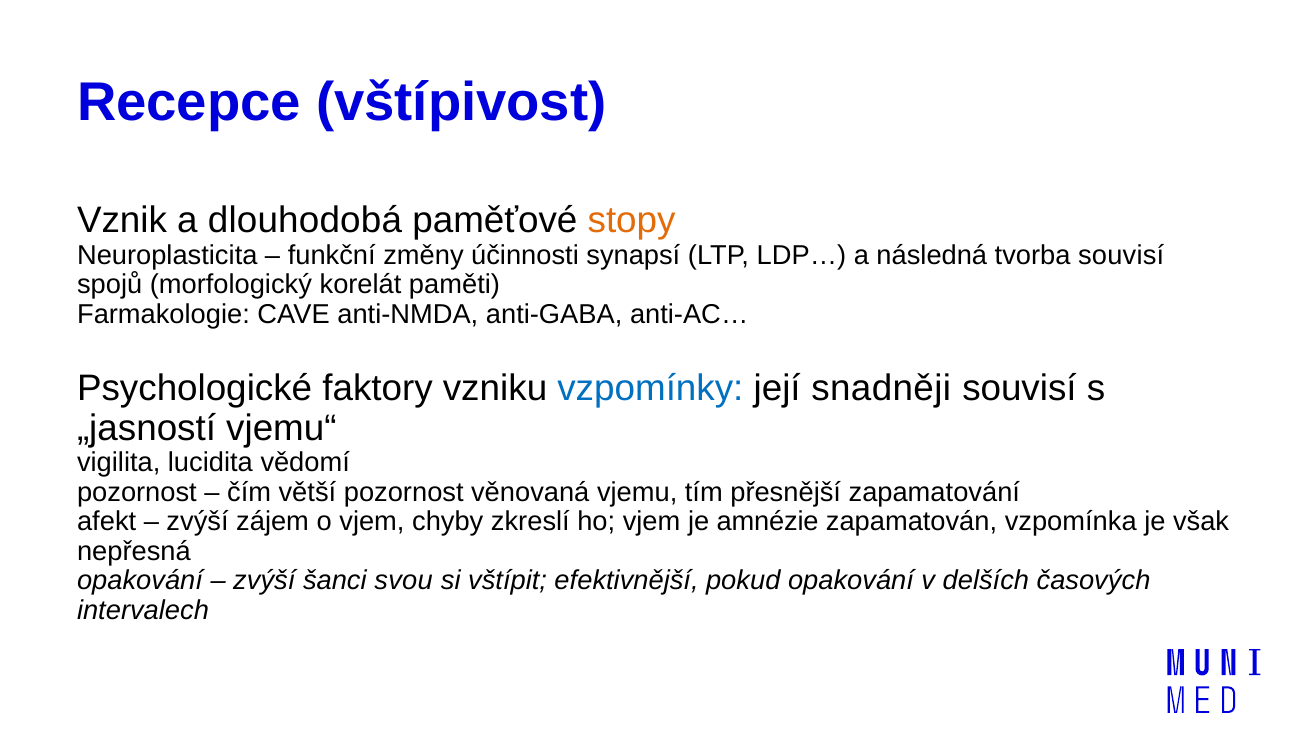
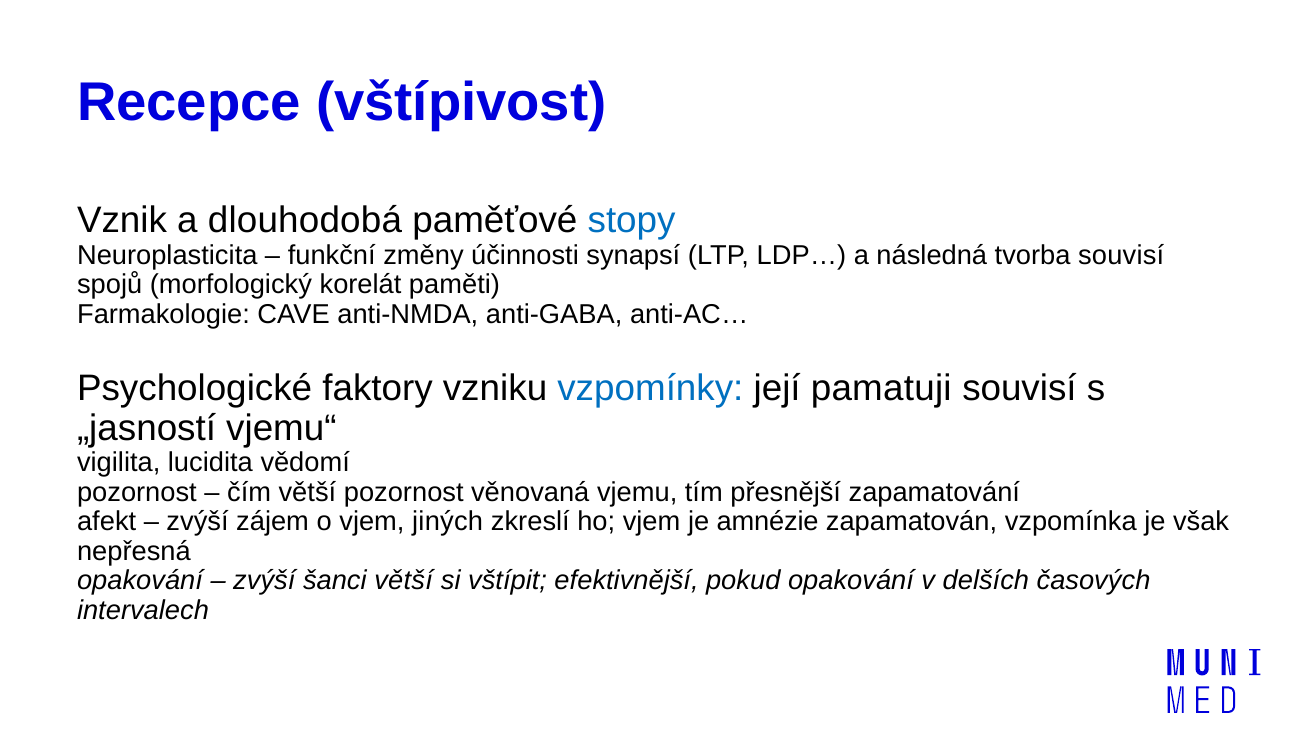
stopy colour: orange -> blue (632, 221)
snadněji: snadněji -> pamatuji (881, 388)
chyby: chyby -> jiných (448, 522)
šanci svou: svou -> větší (404, 580)
